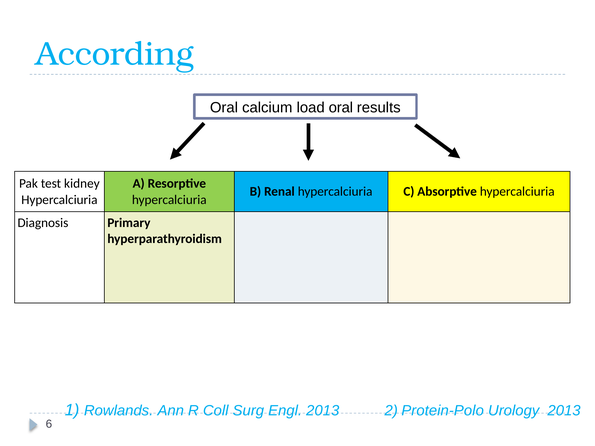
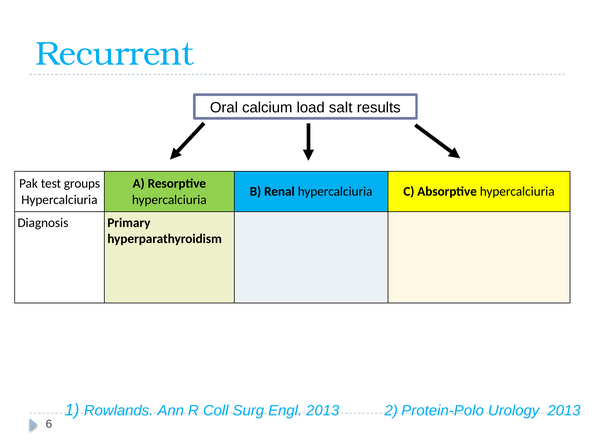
According: According -> Recurrent (115, 54)
load oral: oral -> salt (341, 108)
kidney: kidney -> groups (82, 184)
